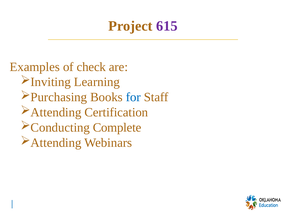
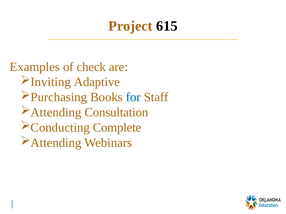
615 colour: purple -> black (167, 26)
Learning: Learning -> Adaptive (97, 82)
Certification: Certification -> Consultation (116, 113)
